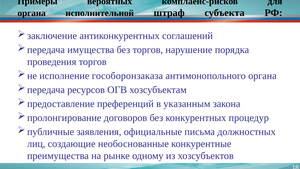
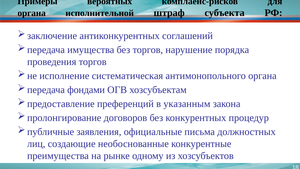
гособоронзаказа: гособоронзаказа -> систематическая (127, 76)
ресурсов: ресурсов -> фондами (86, 90)
